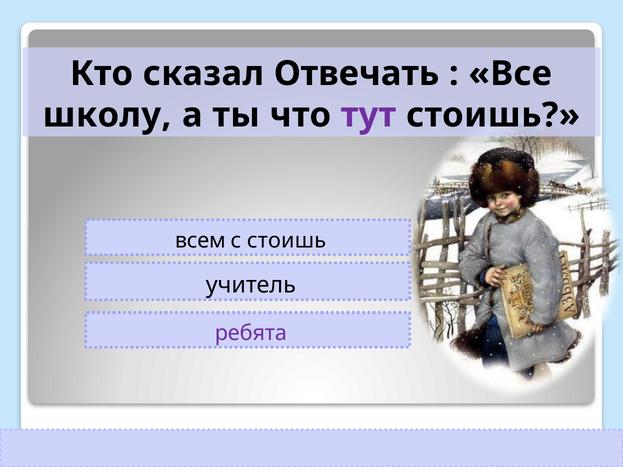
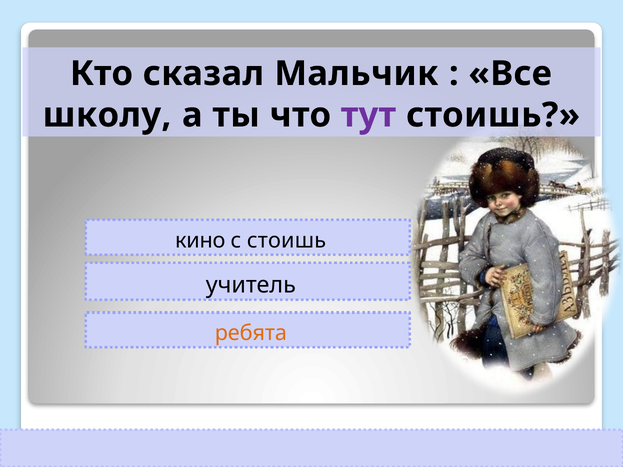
Отвечать: Отвечать -> Мальчик (356, 74)
всем: всем -> кино (200, 241)
ребята colour: purple -> orange (251, 333)
